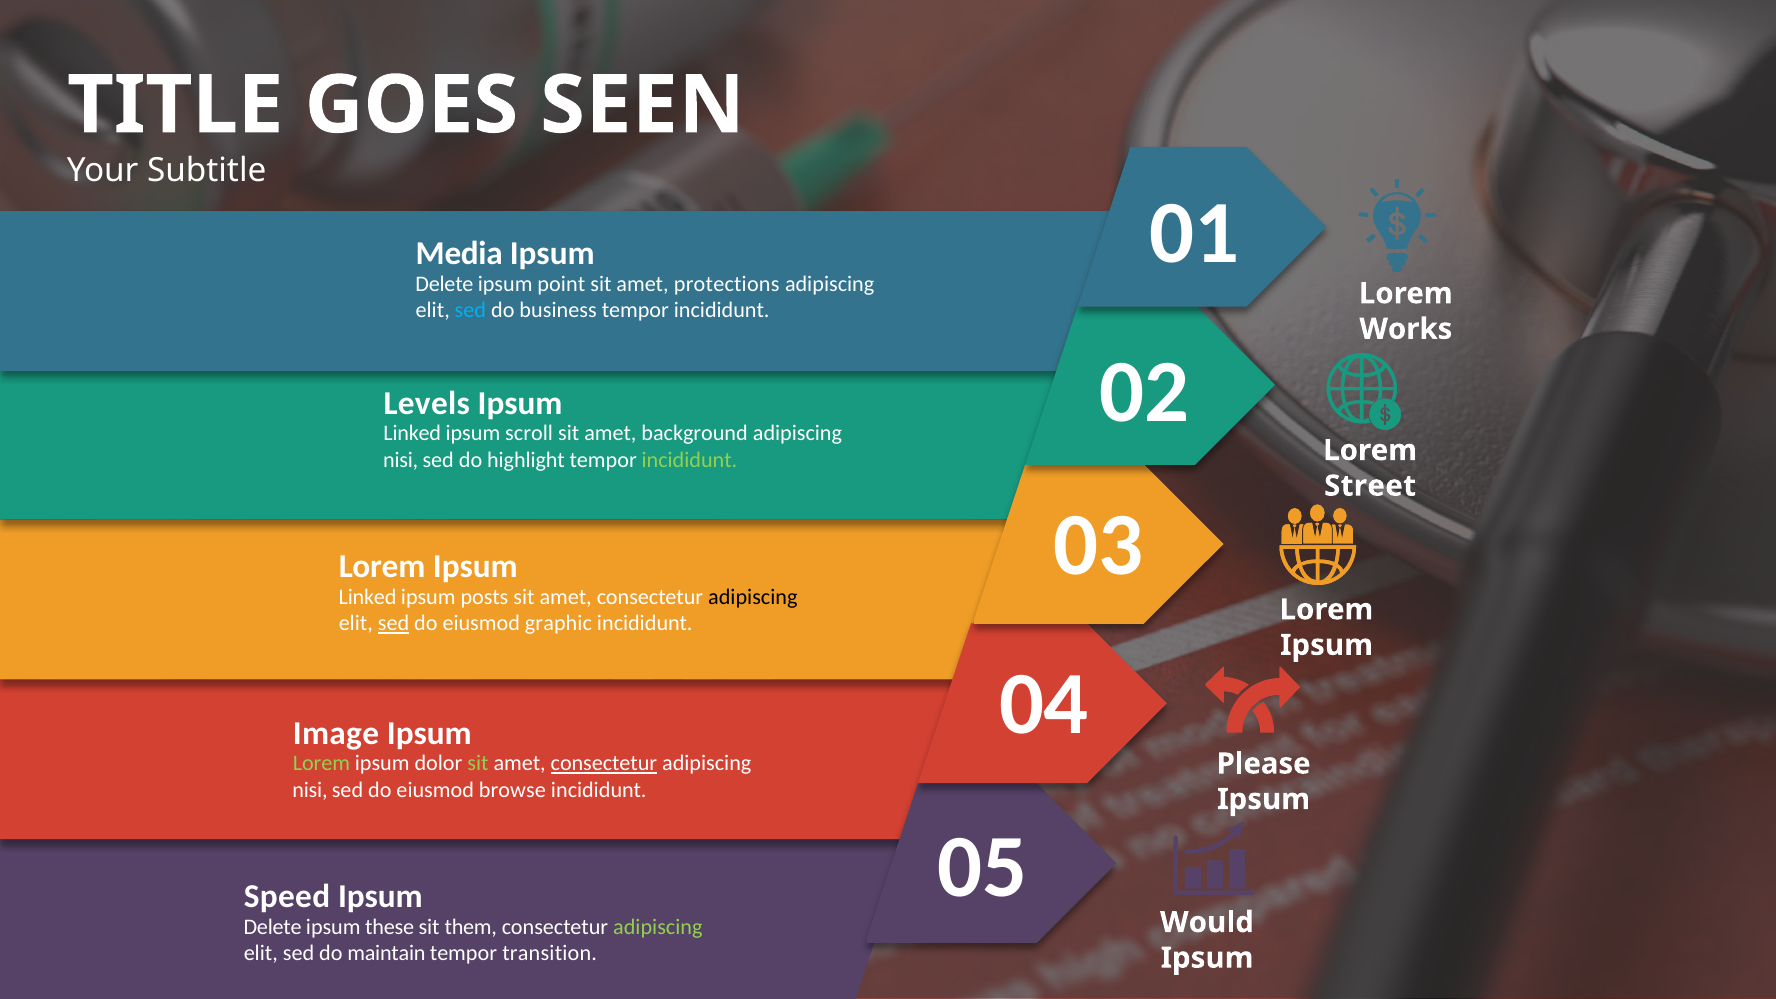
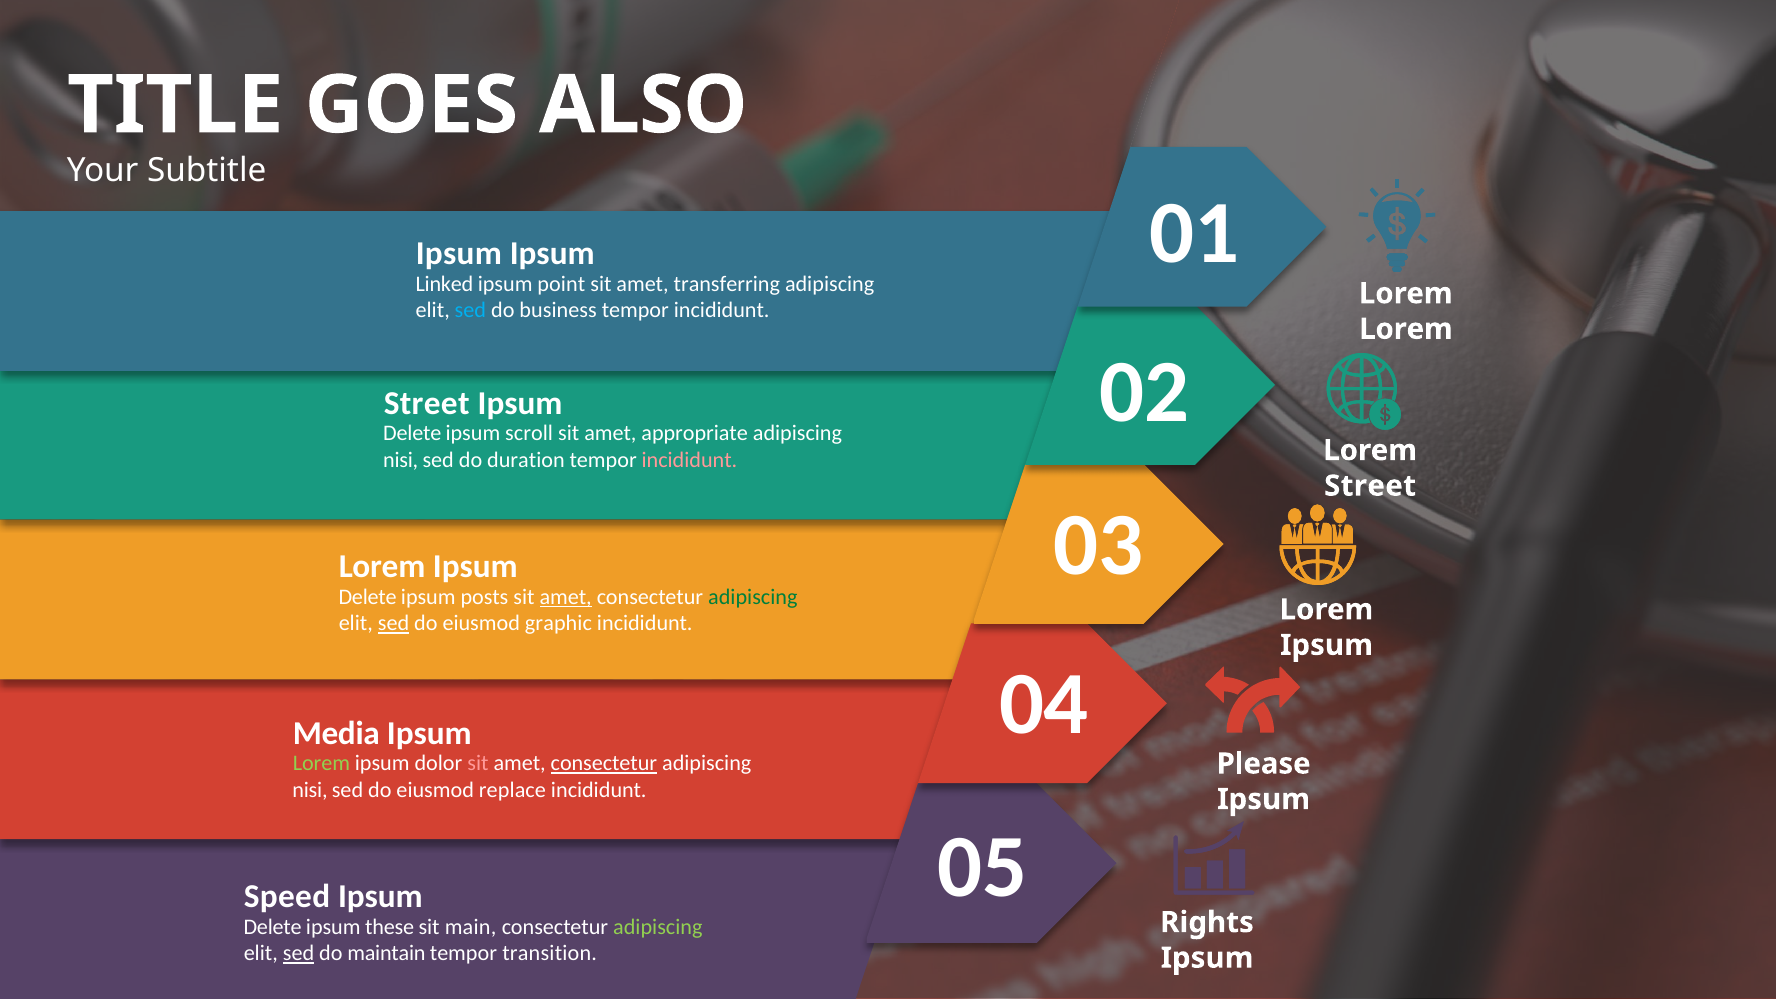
SEEN: SEEN -> ALSO (643, 105)
Media: Media -> Ipsum (459, 254)
Delete: Delete -> Linked (444, 284)
protections: protections -> transferring (727, 284)
Works: Works -> Lorem (1406, 329)
Levels: Levels -> Street (427, 403)
Linked: Linked -> Delete (412, 433)
background: background -> appropriate (695, 433)
highlight: highlight -> duration (526, 460)
incididunt colour: light green -> pink (689, 460)
Linked: Linked -> Delete (368, 597)
amet underline: none -> present (566, 597)
adipiscing colour: black -> green (753, 597)
Image: Image -> Media (336, 733)
sit colour: light green -> pink (478, 763)
browse: browse -> replace (512, 790)
Would: Would -> Rights (1207, 922)
them: them -> main (471, 927)
sed underline: none -> present (299, 953)
